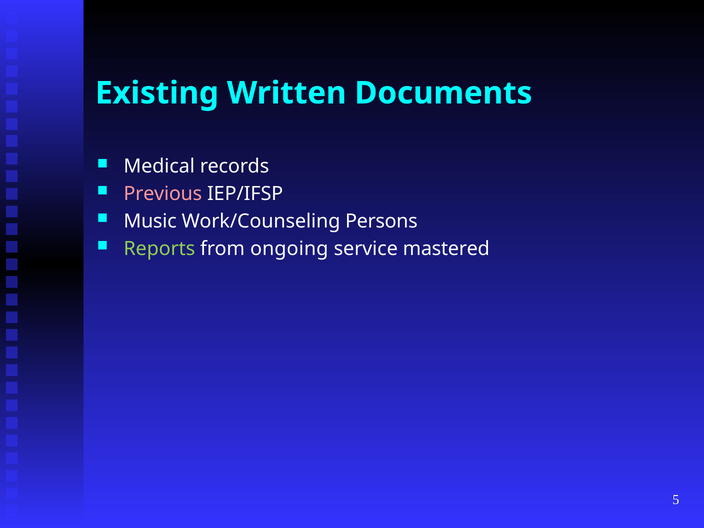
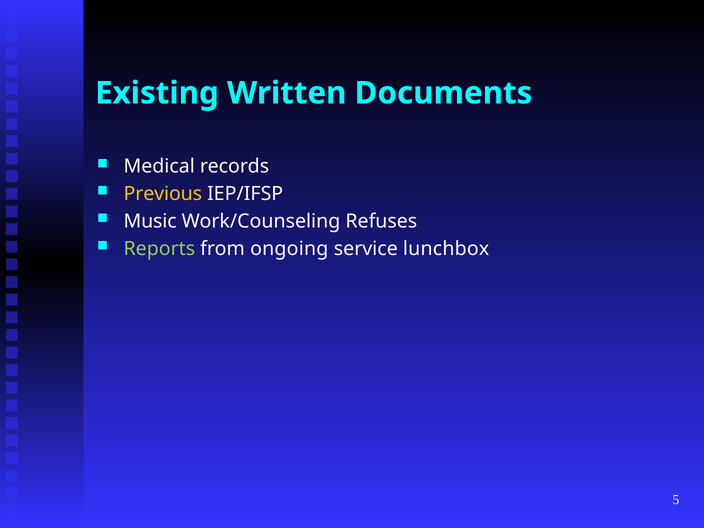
Previous colour: pink -> yellow (163, 194)
Persons: Persons -> Refuses (381, 221)
mastered: mastered -> lunchbox (446, 249)
